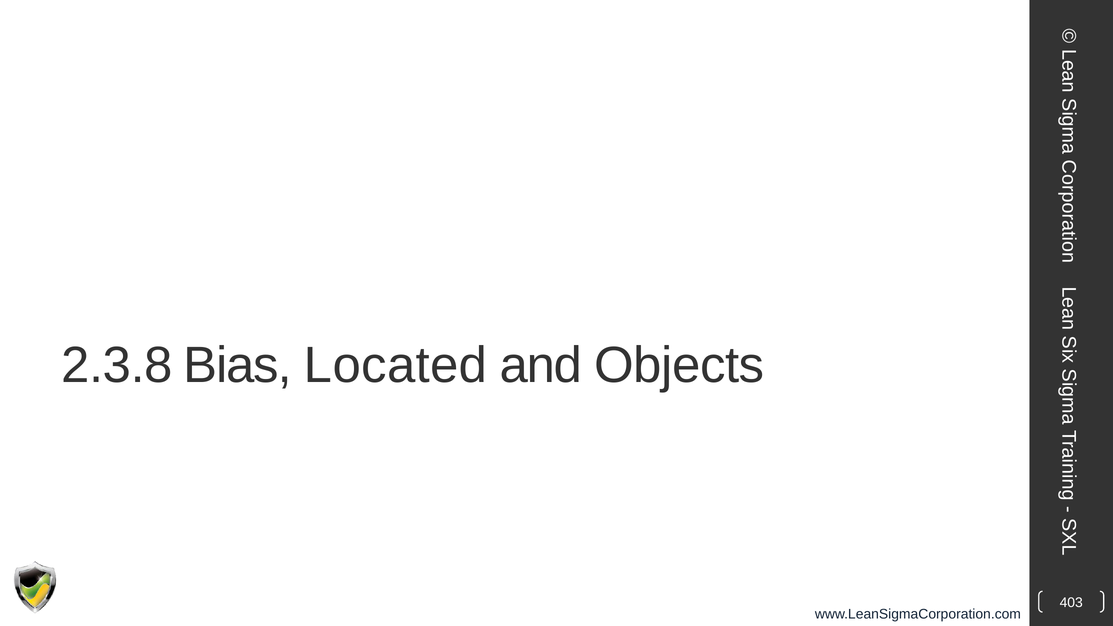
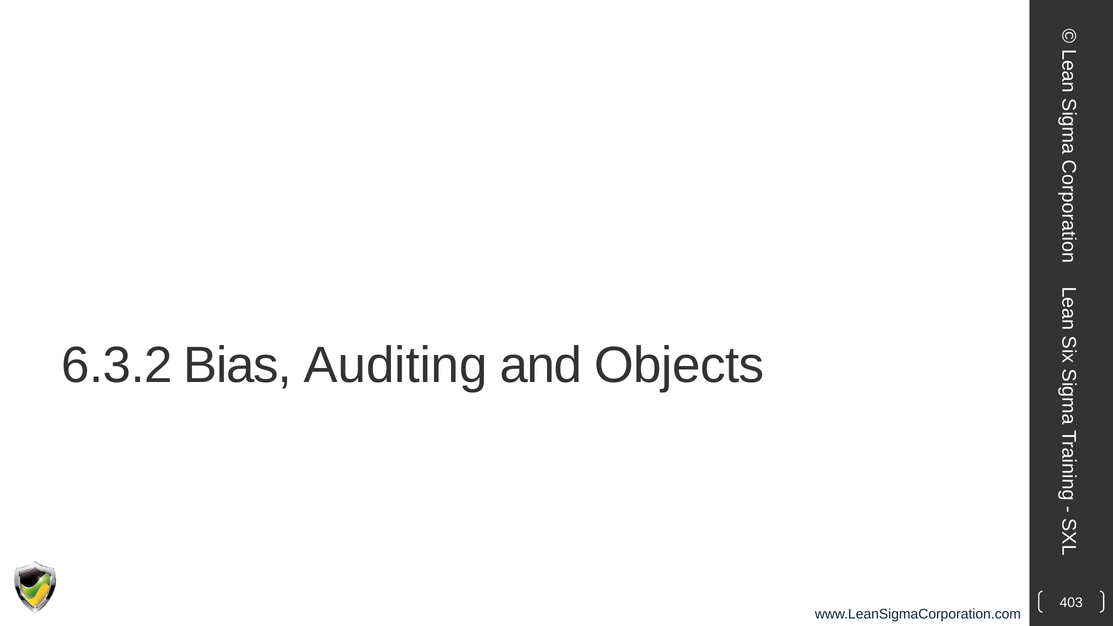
2.3.8: 2.3.8 -> 6.3.2 (117, 366)
Located: Located -> Auditing (396, 366)
